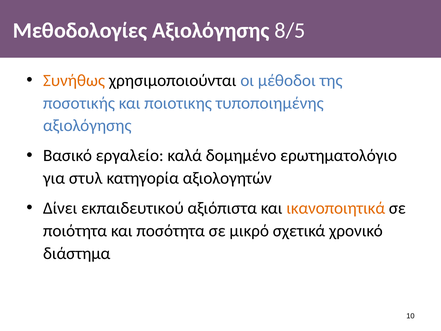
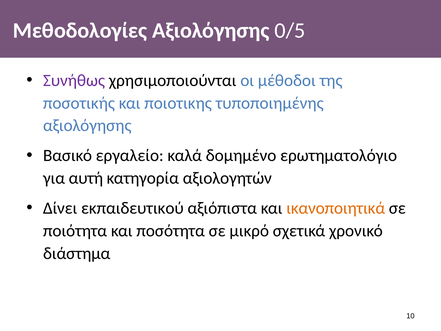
8/5: 8/5 -> 0/5 (290, 30)
Συνήθως colour: orange -> purple (74, 80)
στυλ: στυλ -> αυτή (86, 178)
